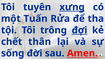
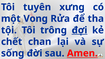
xưng underline: present -> none (72, 7)
Tuấn: Tuấn -> Vong (36, 19)
thân: thân -> chan (40, 42)
